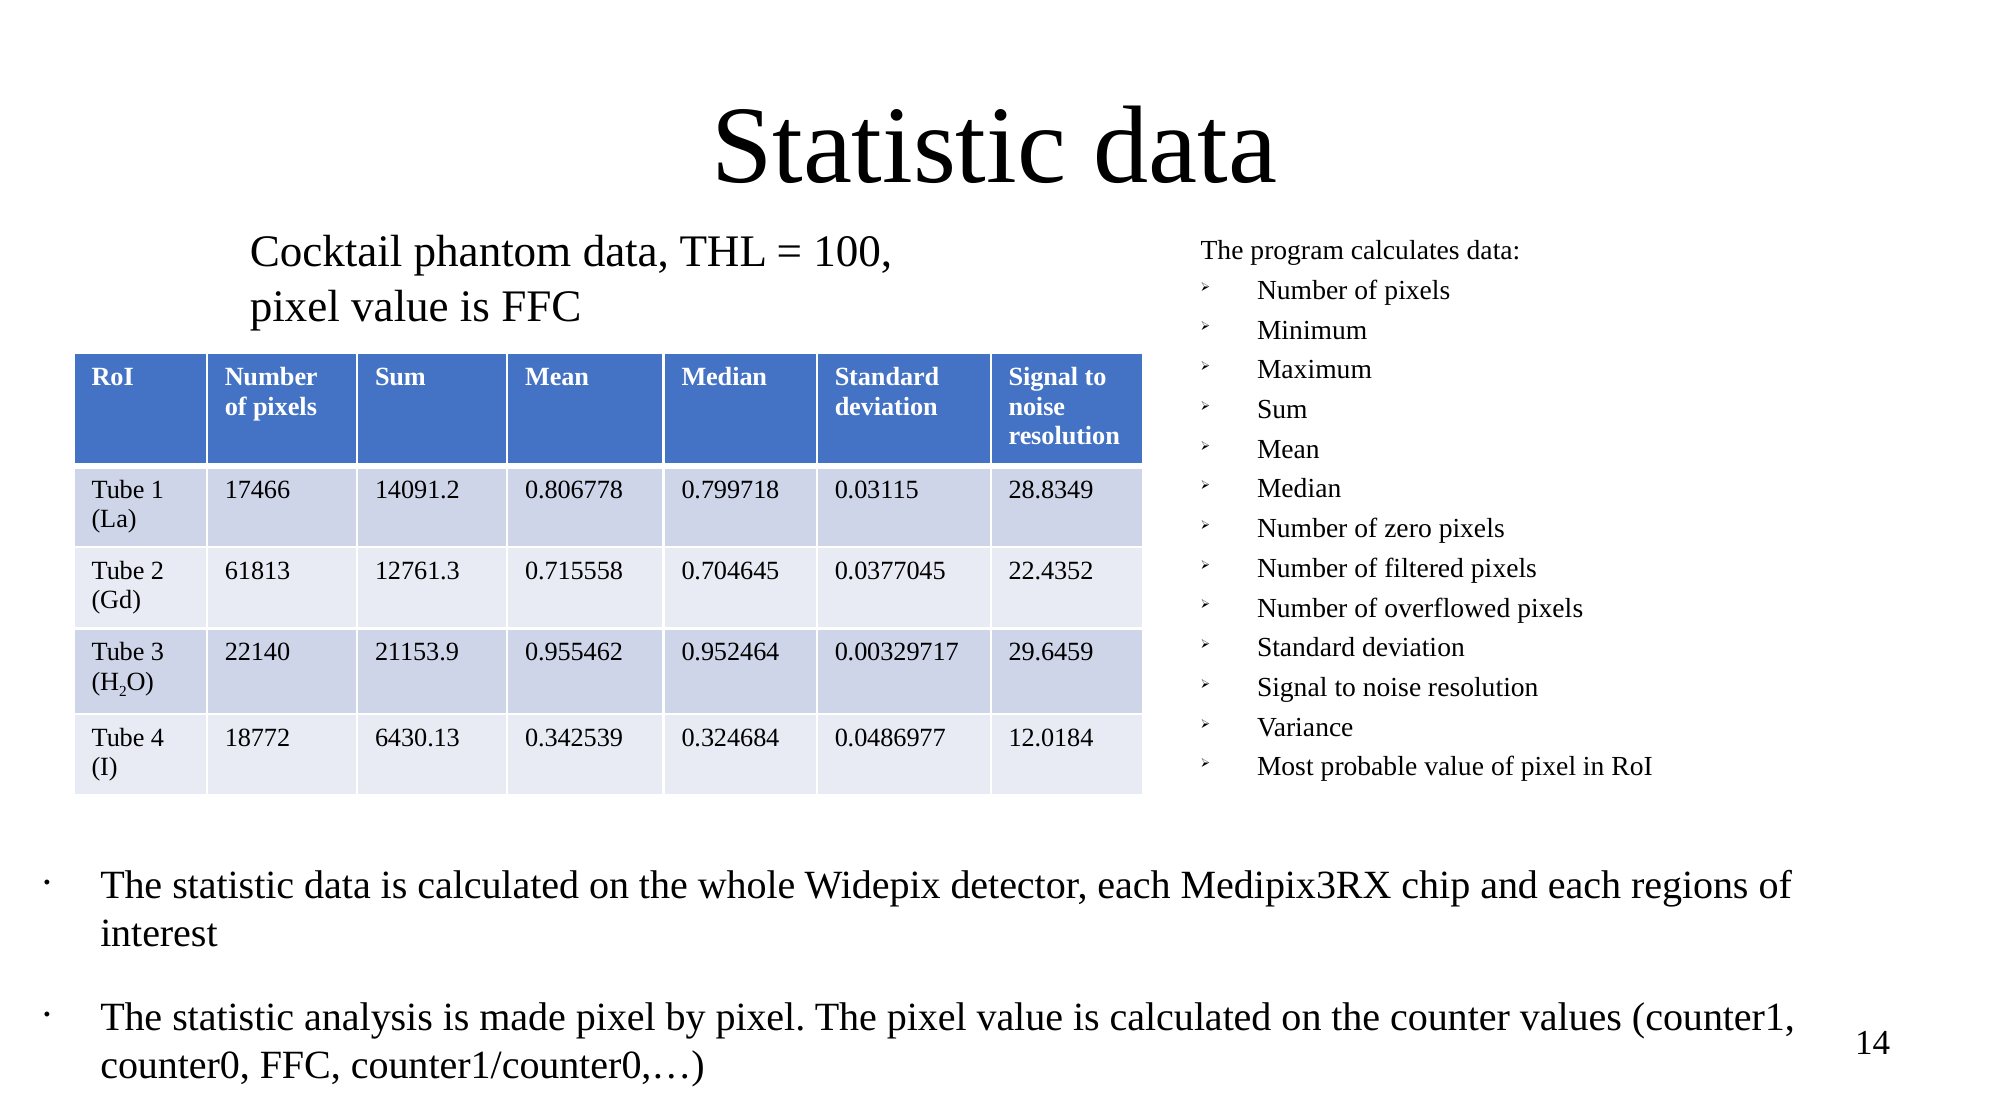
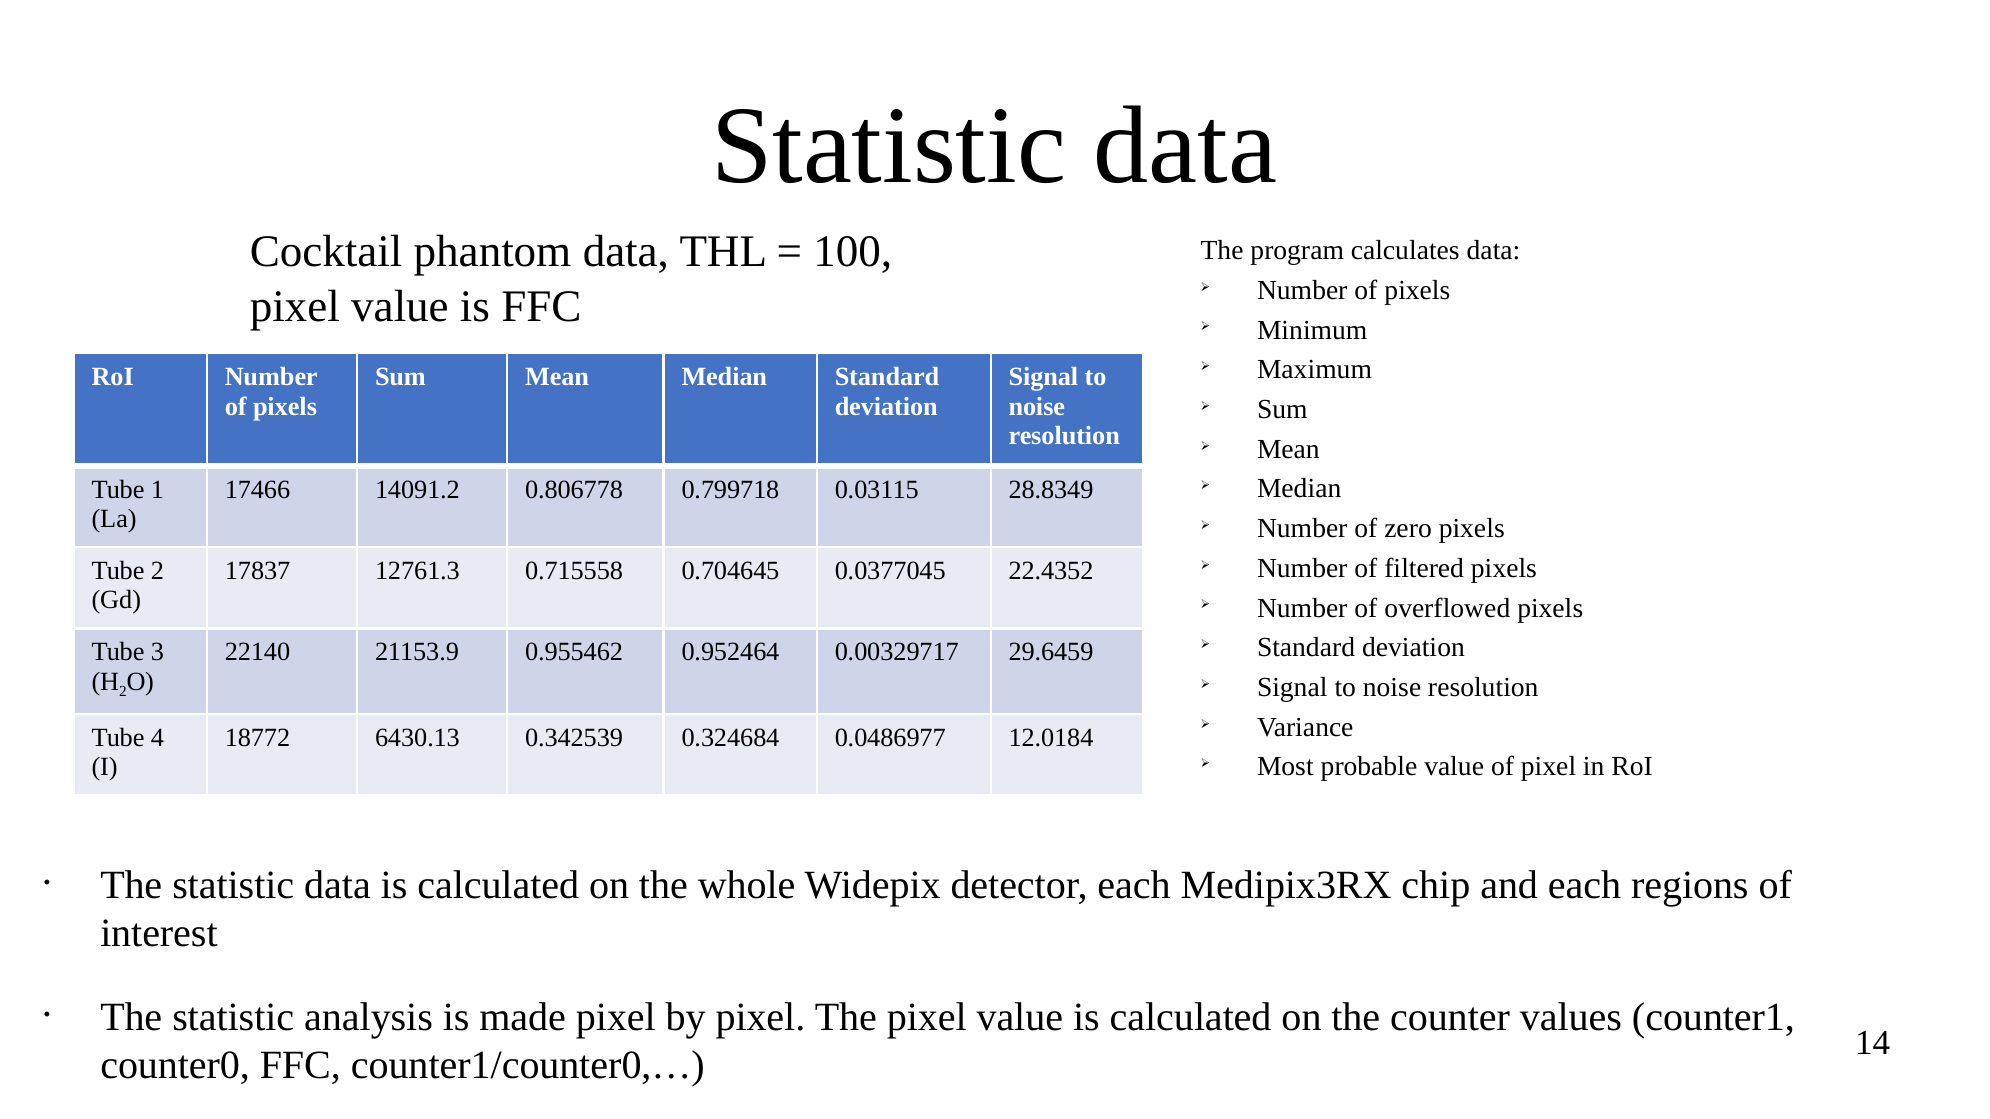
61813: 61813 -> 17837 (258, 571)
